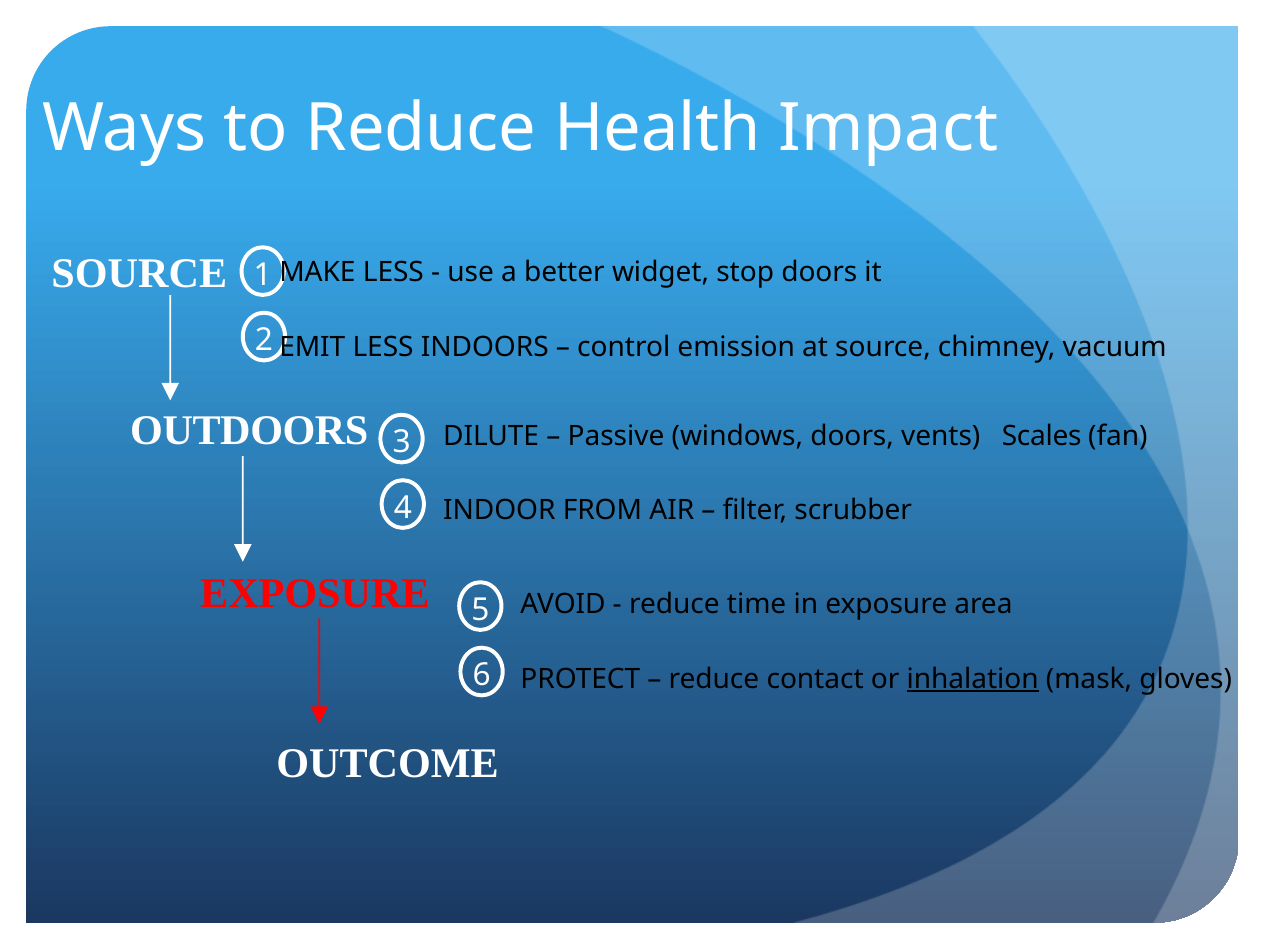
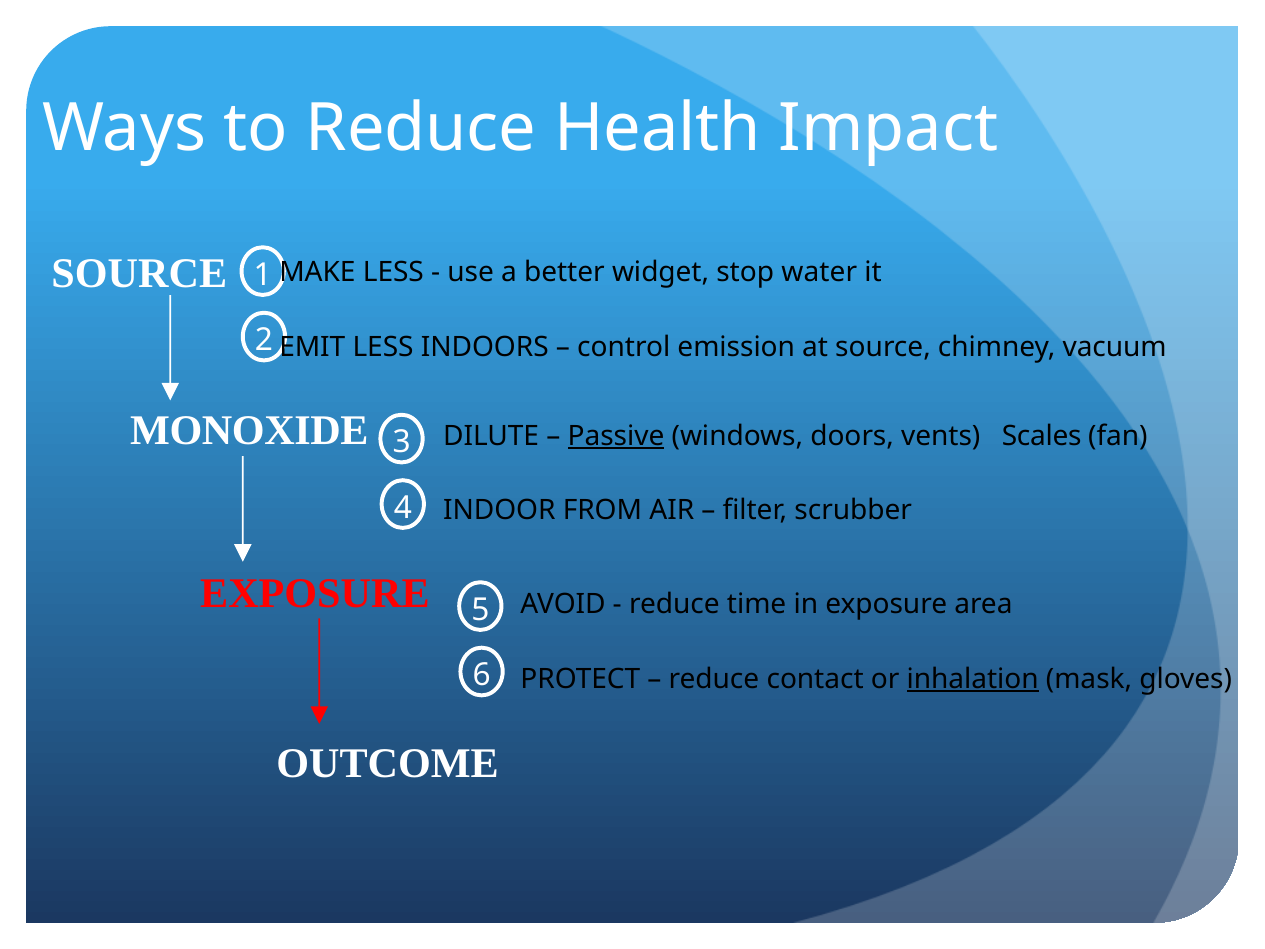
stop doors: doors -> water (819, 272)
OUTDOORS: OUTDOORS -> MONOXIDE (249, 430)
Passive underline: none -> present (616, 436)
